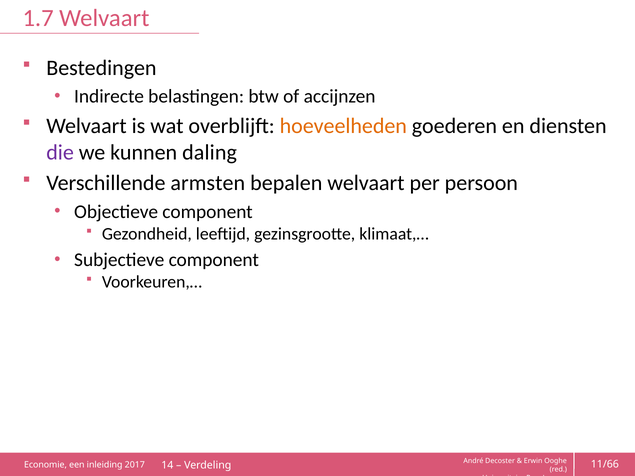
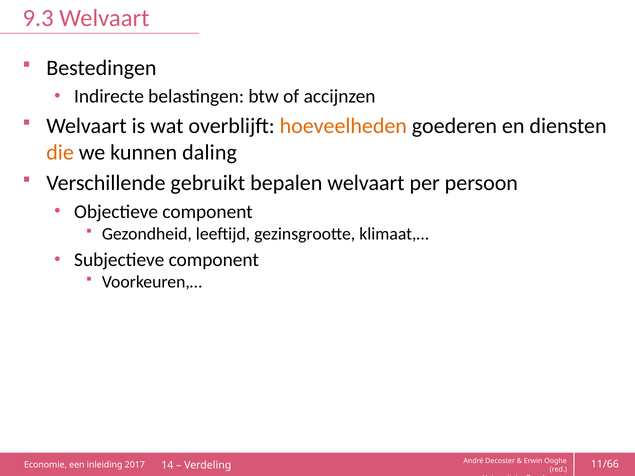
1.7: 1.7 -> 9.3 (38, 18)
die colour: purple -> orange (60, 152)
armsten: armsten -> gebruikt (208, 183)
